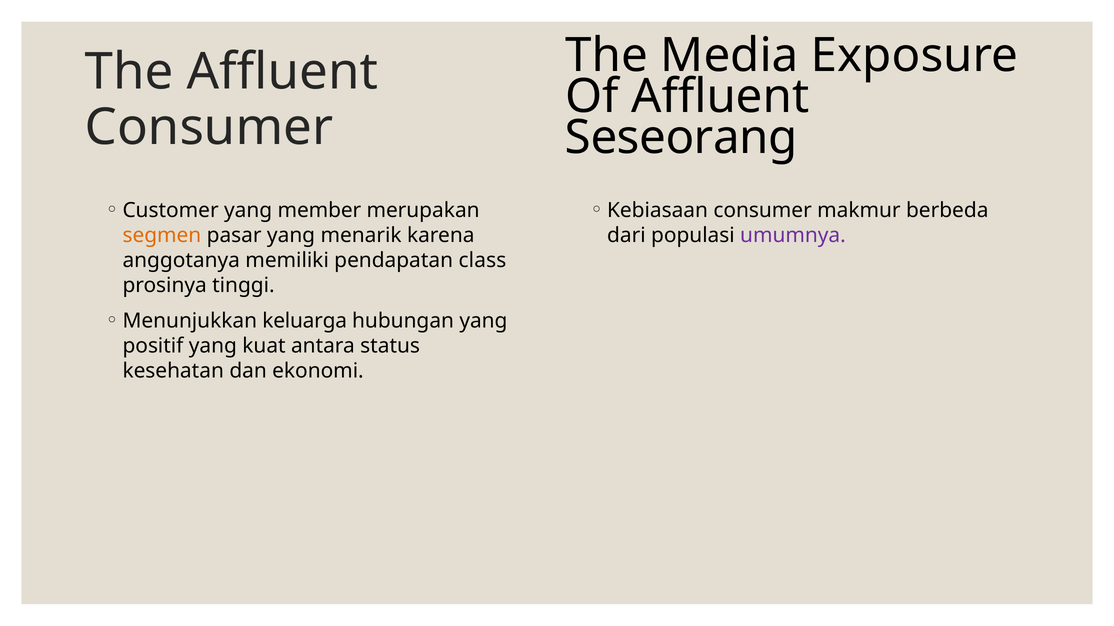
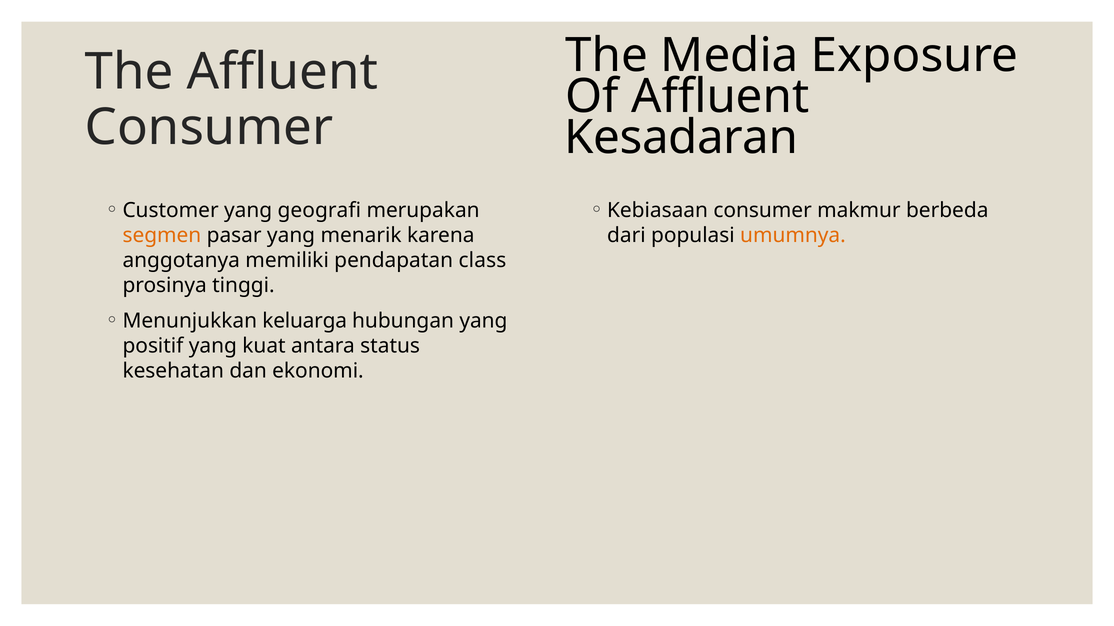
Seseorang: Seseorang -> Kesadaran (681, 138)
member: member -> geografi (319, 210)
umumnya colour: purple -> orange (793, 235)
